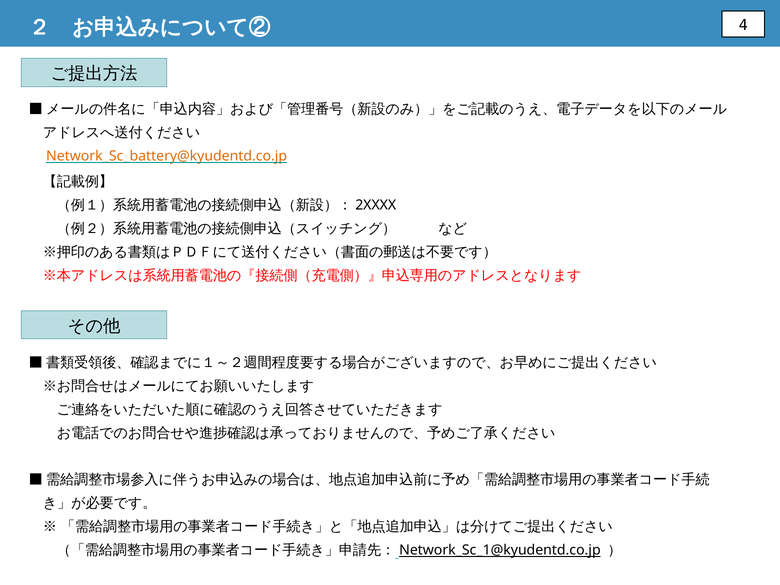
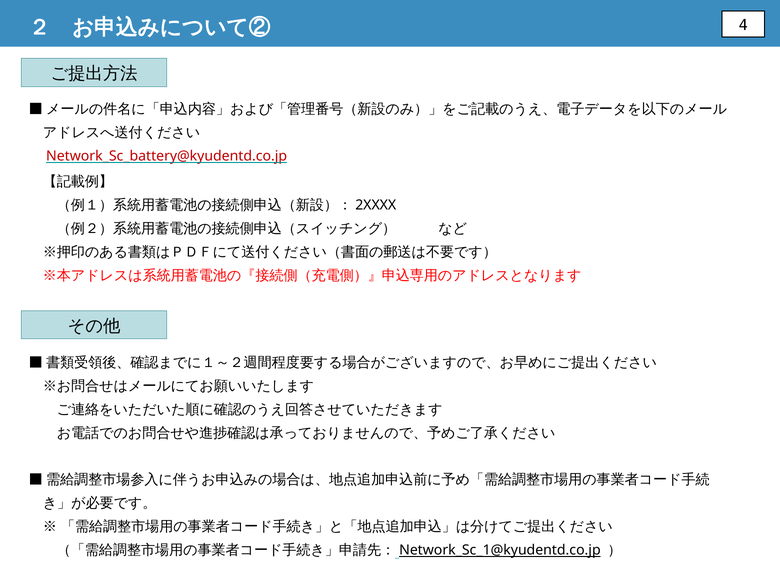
Network_Sc_battery@kyudentd.co.jp colour: orange -> red (167, 156)
